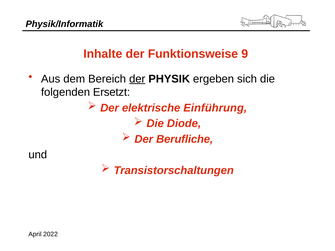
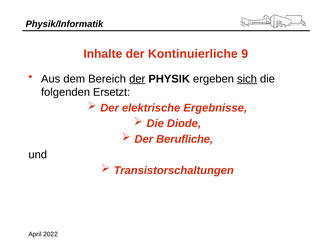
Funktionsweise: Funktionsweise -> Kontinuierliche (193, 54)
sich underline: none -> present (247, 79)
Einführung: Einführung -> Ergebnisse (215, 108)
